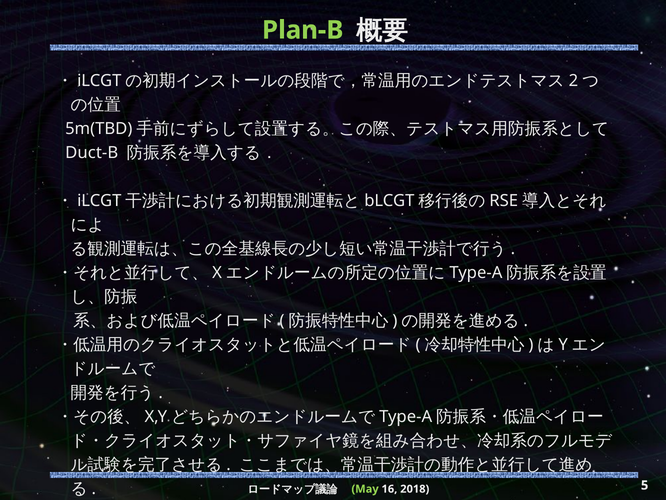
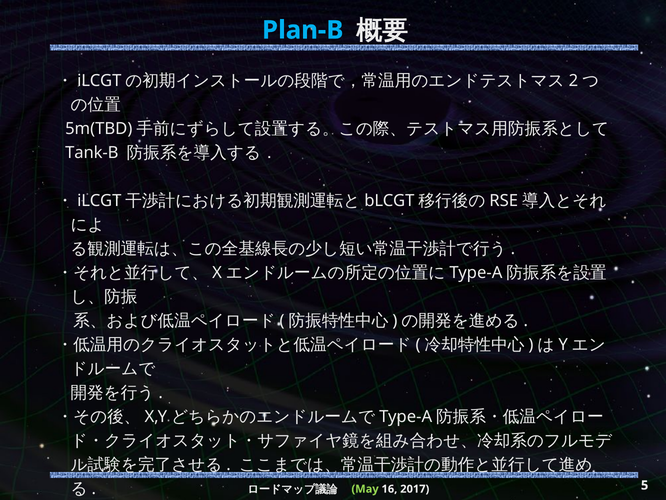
Plan-B colour: light green -> light blue (303, 30)
Duct-B: Duct-B -> Tank-B (92, 153)
2018: 2018 -> 2017 (415, 489)
